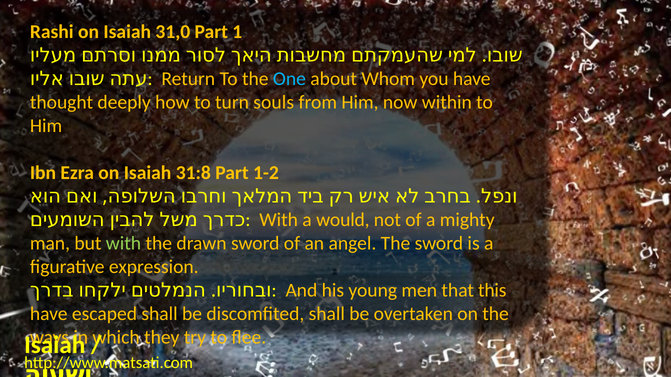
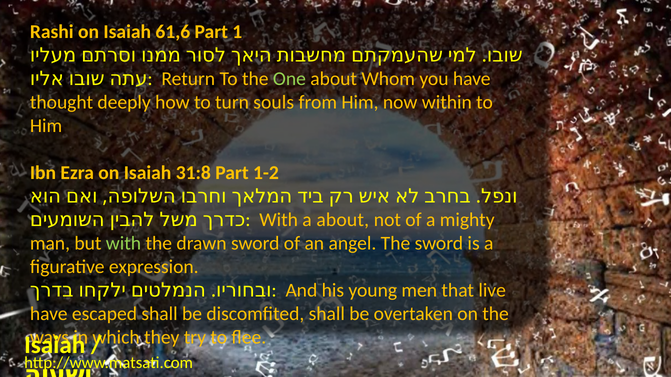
31,0: 31,0 -> 61,6 (173, 32)
One colour: light blue -> light green (289, 79)
a would: would -> about (343, 220)
this: this -> live (492, 290)
